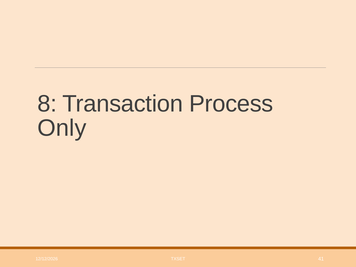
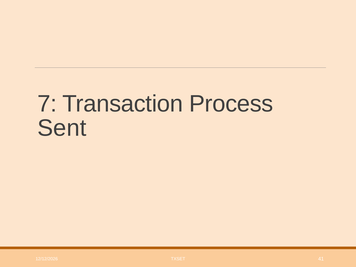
8: 8 -> 7 (47, 104)
Only: Only -> Sent (62, 128)
